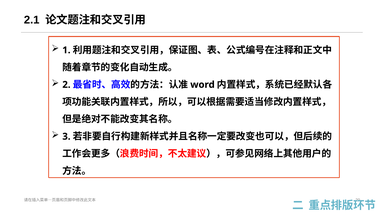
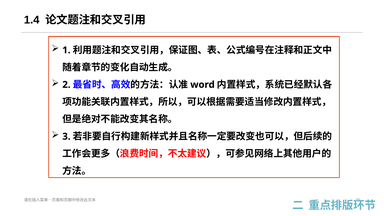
2.1: 2.1 -> 1.4 (32, 20)
